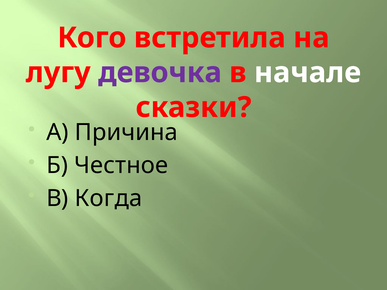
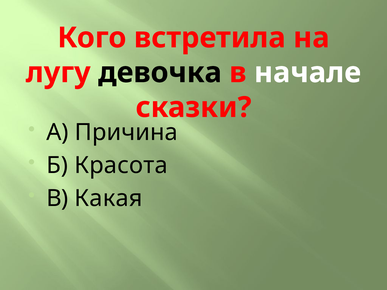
девочка colour: purple -> black (160, 73)
Честное: Честное -> Красота (121, 166)
Когда: Когда -> Какая (109, 199)
